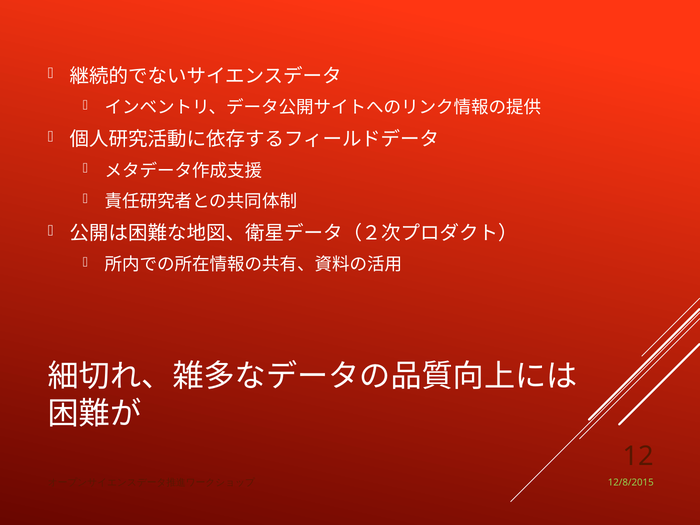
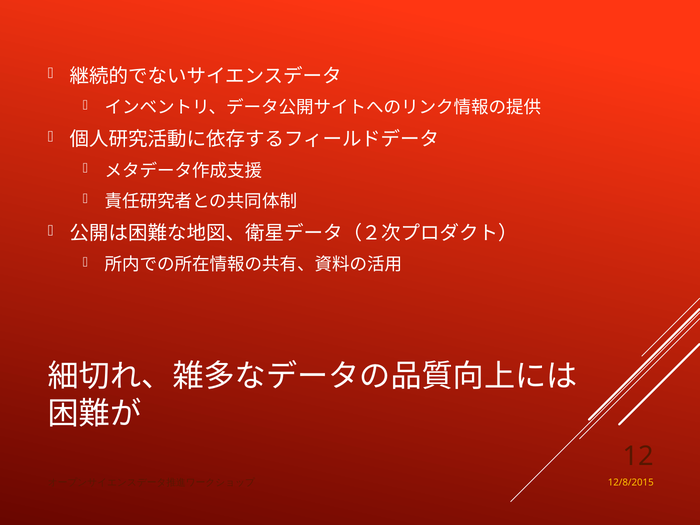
12/8/2015 colour: light green -> yellow (631, 483)
